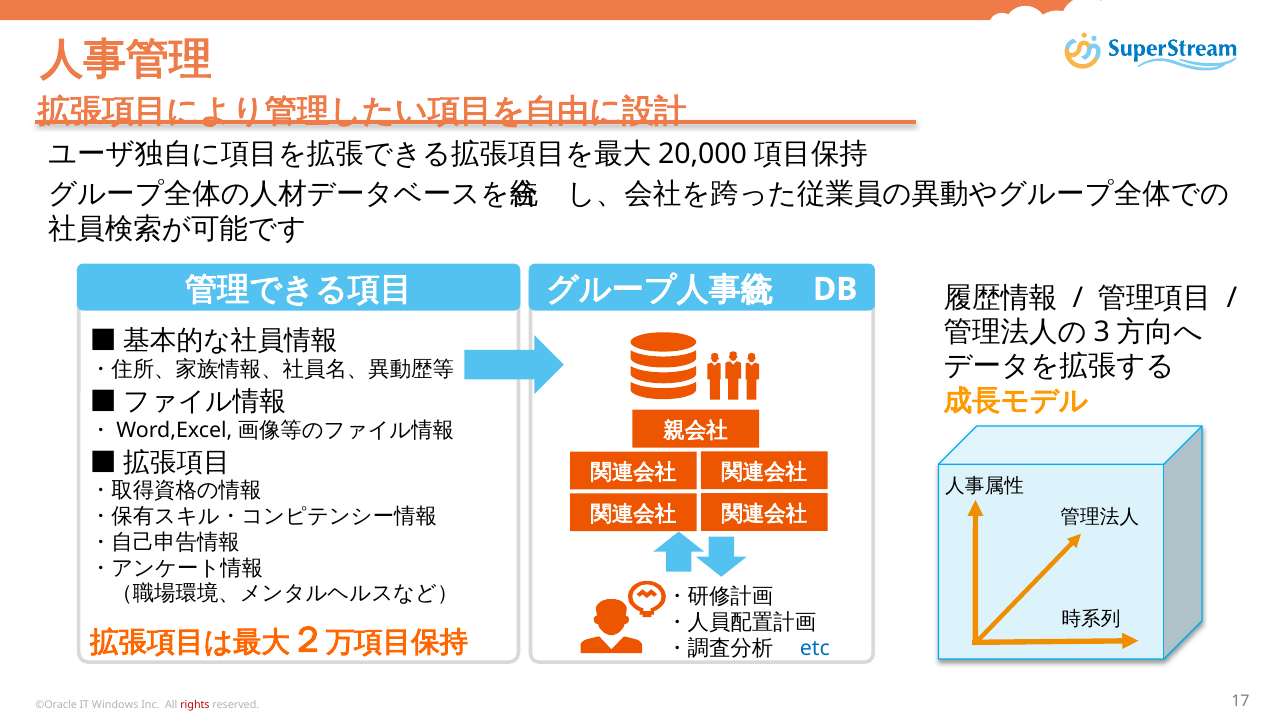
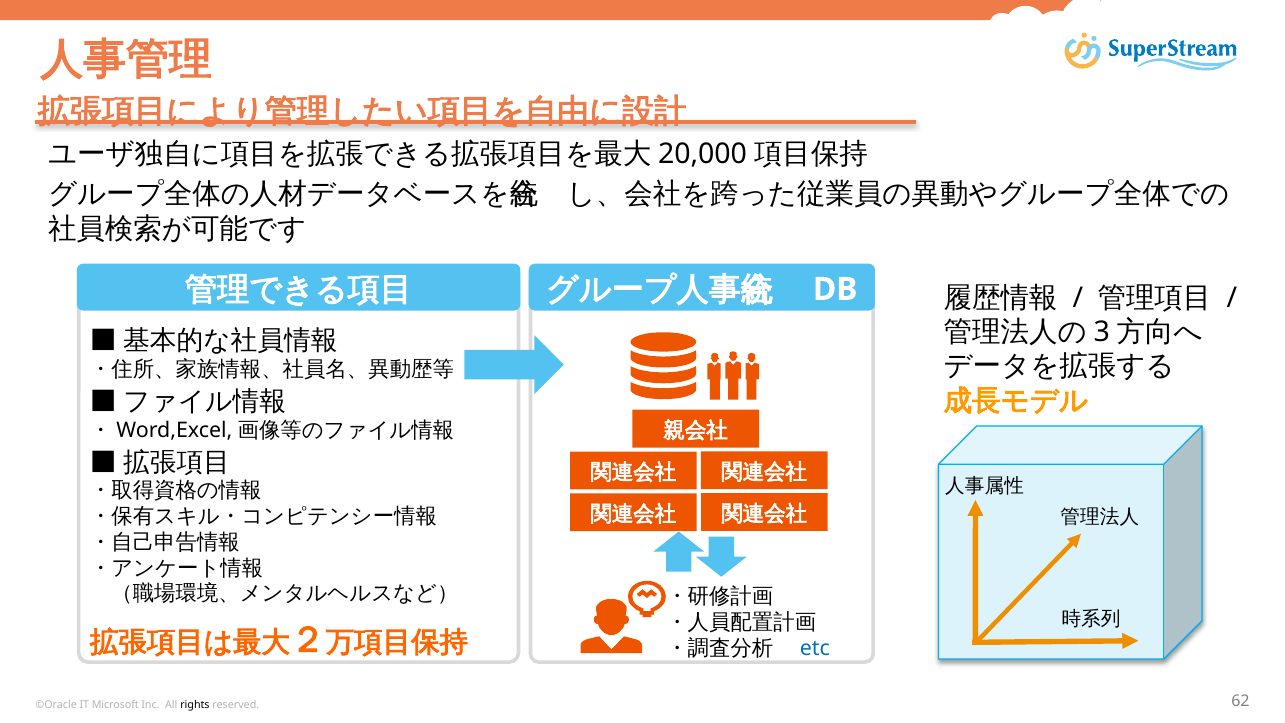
Windows: Windows -> Microsoft (115, 705)
rights colour: red -> black (195, 705)
17: 17 -> 62 (1241, 701)
